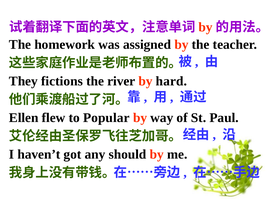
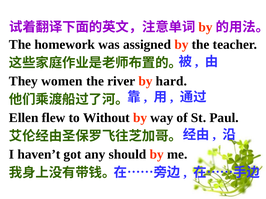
fictions: fictions -> women (62, 81)
Popular: Popular -> Without (106, 118)
